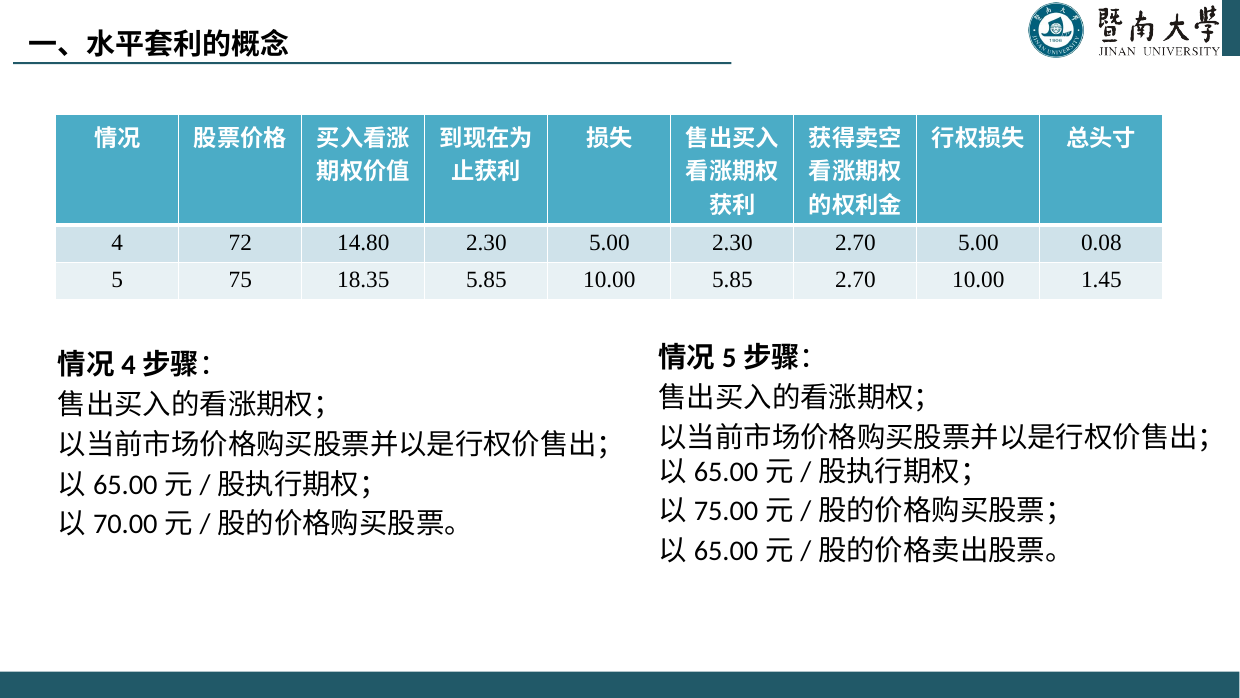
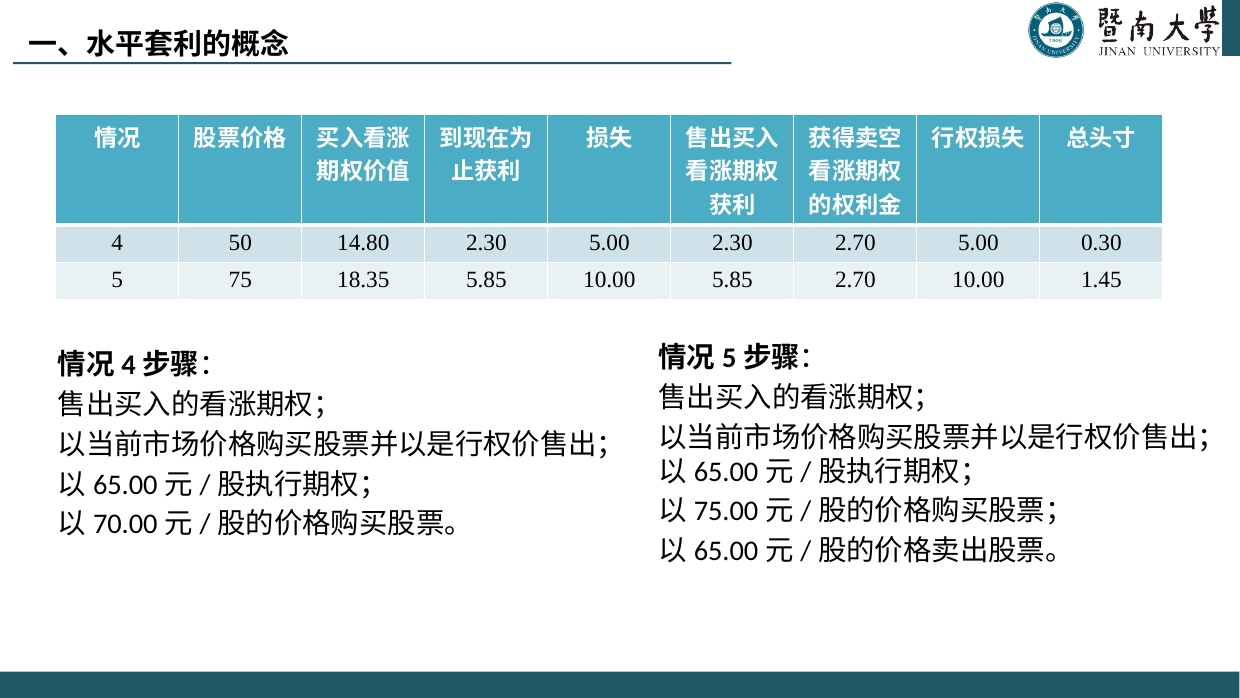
72: 72 -> 50 (240, 242)
0.08: 0.08 -> 0.30 (1101, 242)
